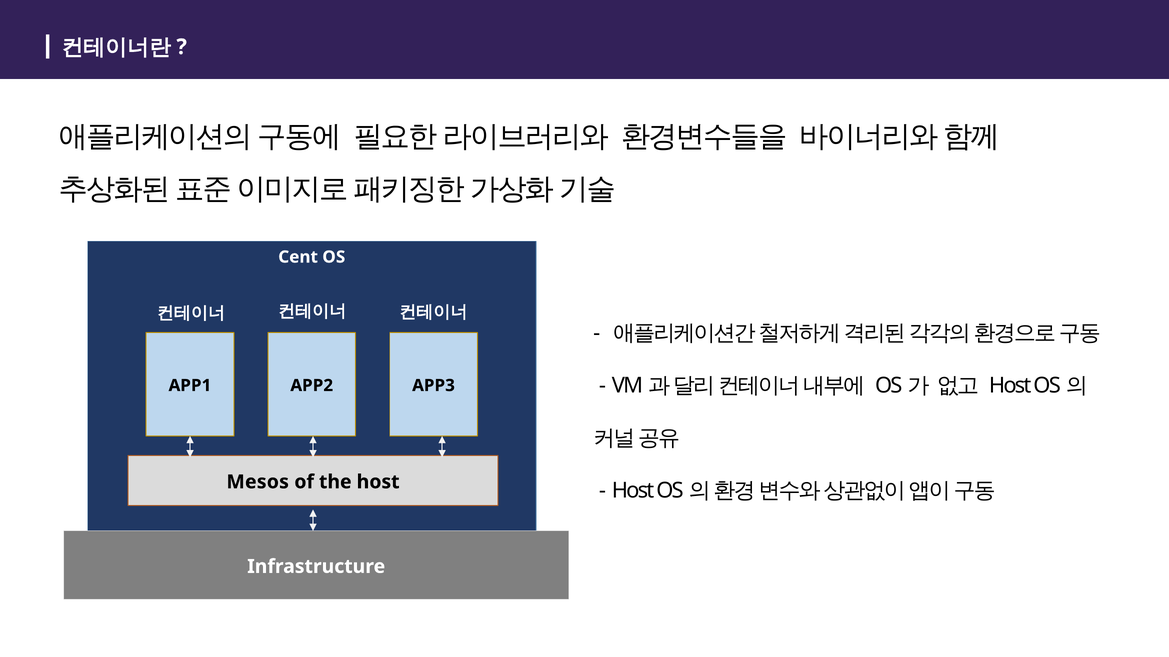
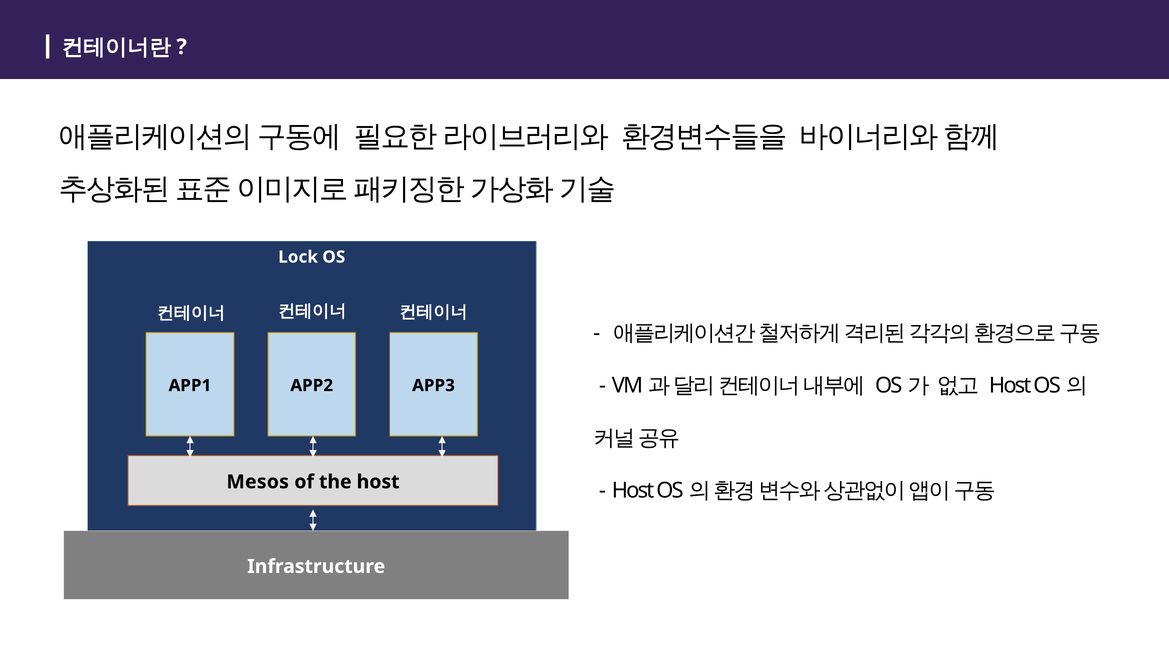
Cent: Cent -> Lock (298, 257)
